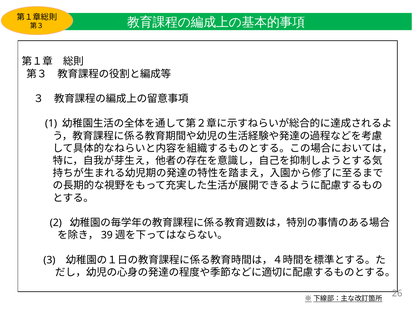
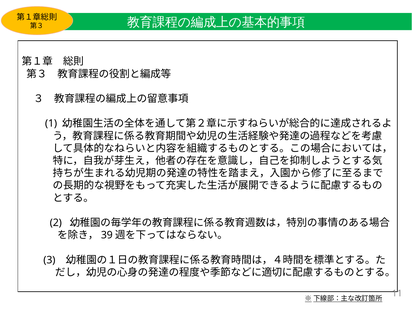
26: 26 -> 11 (397, 293)
